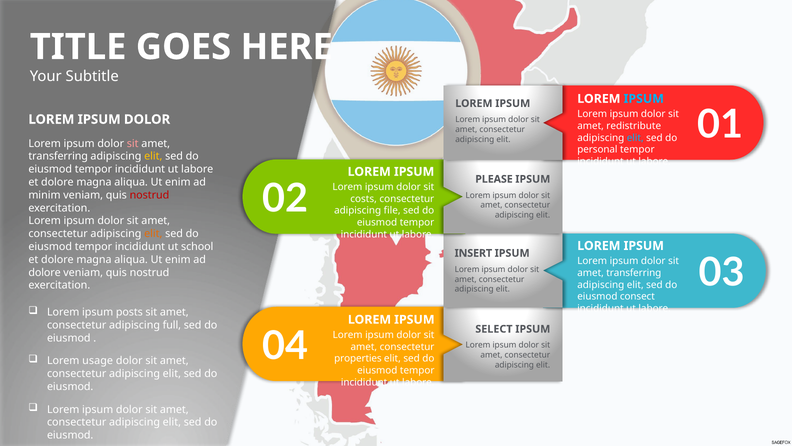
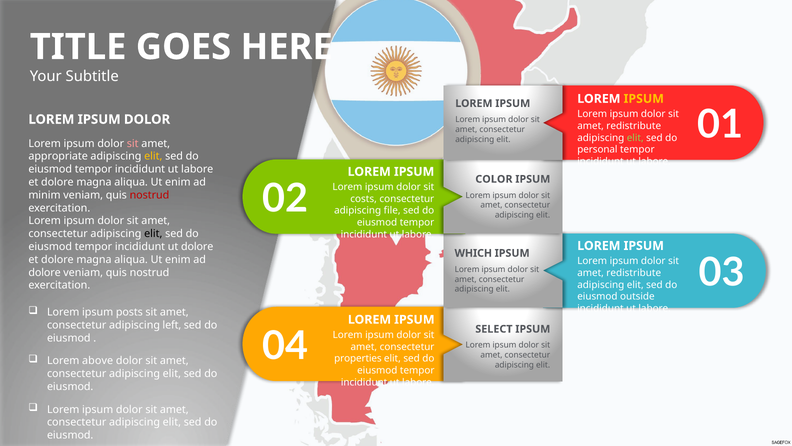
IPSUM colour: light blue -> yellow (644, 99)
elit colour: light blue -> light green (635, 138)
transferring: transferring -> appropriate (58, 156)
PLEASE: PLEASE -> COLOR (494, 179)
elit colour: orange -> black (153, 234)
ut school: school -> dolore (197, 246)
INSERT: INSERT -> WHICH (473, 253)
transferring: transferring -> redistribute (634, 273)
consect: consect -> outside (637, 296)
full: full -> left (172, 325)
usage: usage -> above (98, 360)
